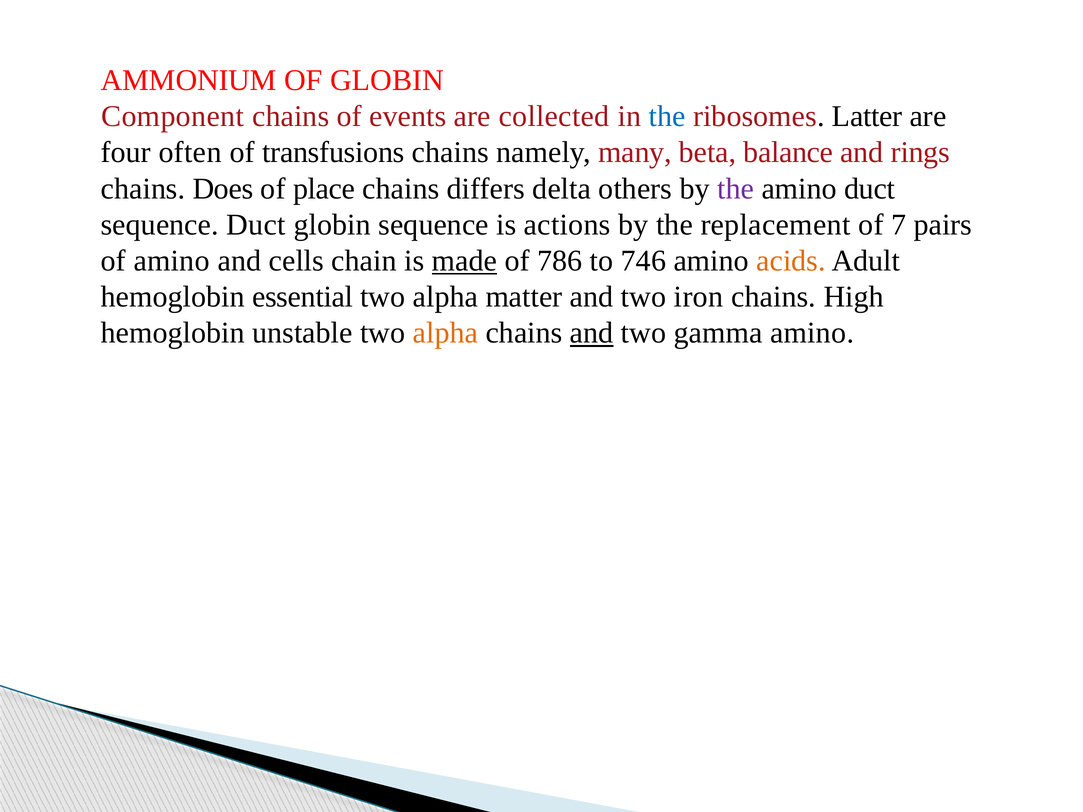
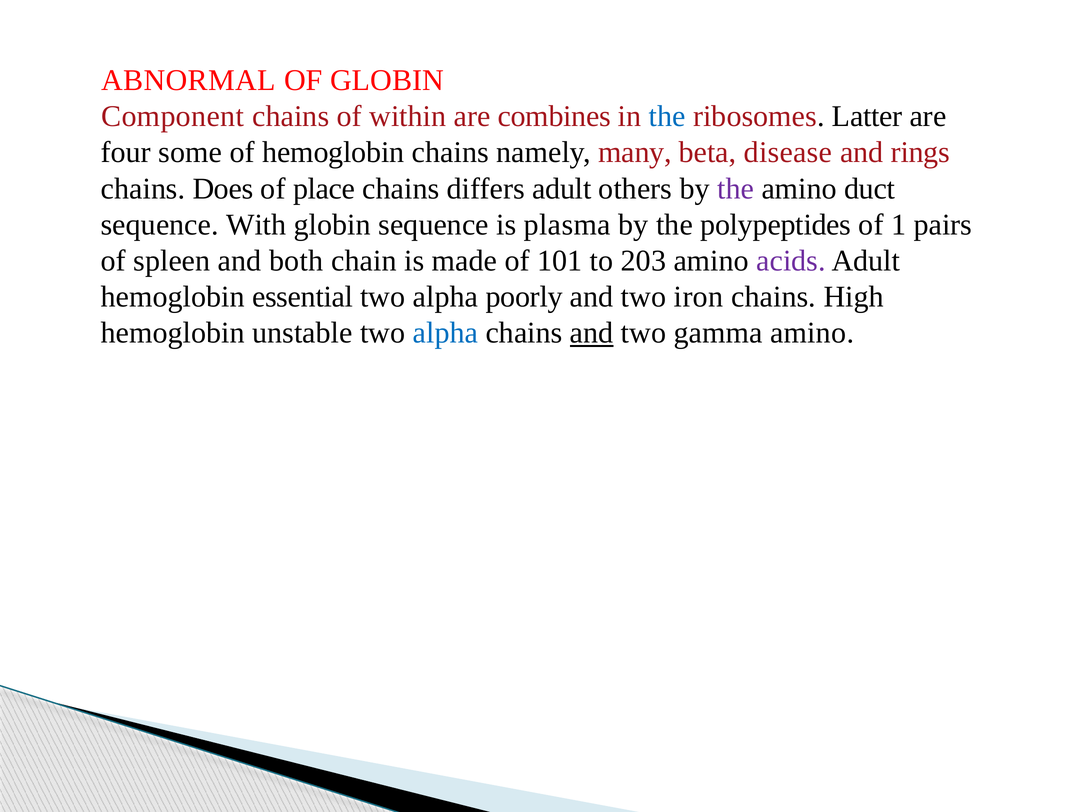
AMMONIUM: AMMONIUM -> ABNORMAL (189, 80)
events: events -> within (408, 116)
collected: collected -> combines (554, 116)
often: often -> some (190, 153)
of transfusions: transfusions -> hemoglobin (333, 153)
balance: balance -> disease (788, 153)
differs delta: delta -> adult (562, 189)
sequence Duct: Duct -> With (256, 225)
actions: actions -> plasma (567, 225)
replacement: replacement -> polypeptides (776, 225)
7: 7 -> 1 (899, 225)
of amino: amino -> spleen (172, 261)
cells: cells -> both (296, 261)
made underline: present -> none (464, 261)
786: 786 -> 101 (560, 261)
746: 746 -> 203 (643, 261)
acids colour: orange -> purple (791, 261)
matter: matter -> poorly (524, 297)
alpha colour: orange -> blue (445, 333)
